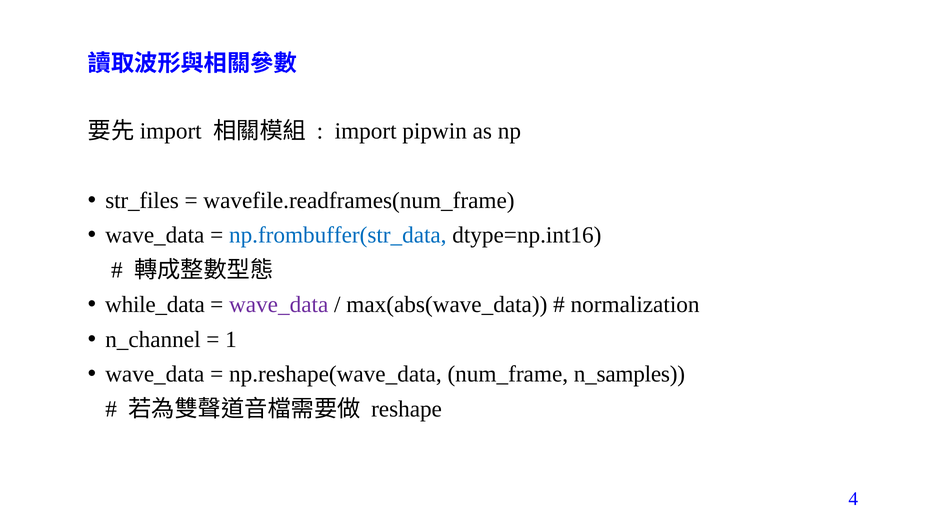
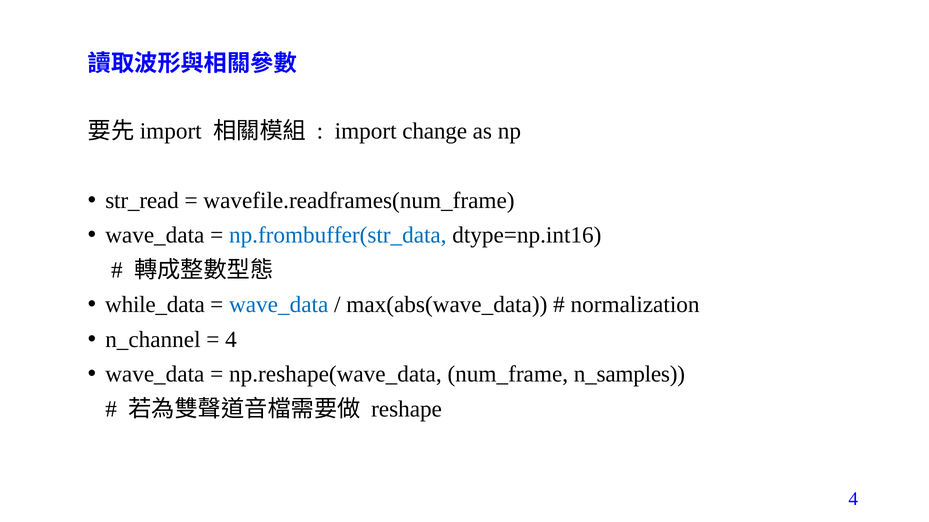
pipwin: pipwin -> change (435, 131)
str_files: str_files -> str_read (142, 201)
wave_data colour: purple -> blue (279, 305)
1: 1 -> 4 (231, 340)
